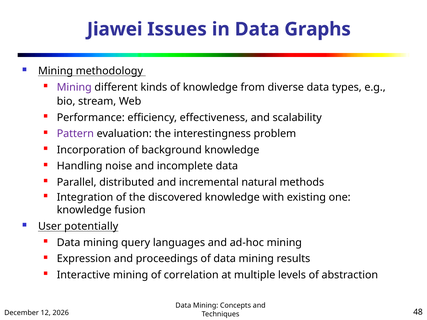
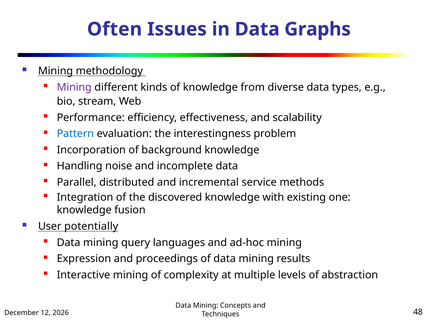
Jiawei: Jiawei -> Often (115, 29)
Pattern colour: purple -> blue (75, 134)
natural: natural -> service (259, 182)
correlation: correlation -> complexity (191, 275)
